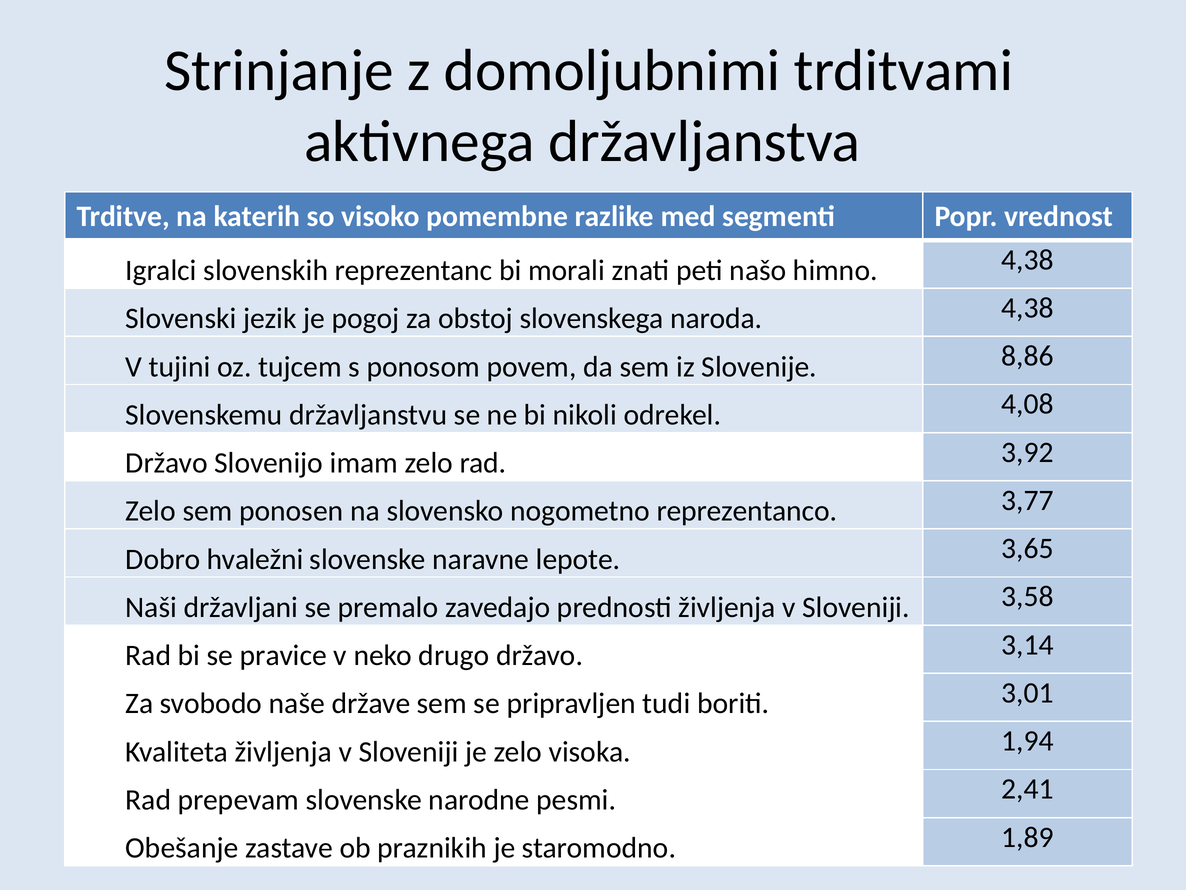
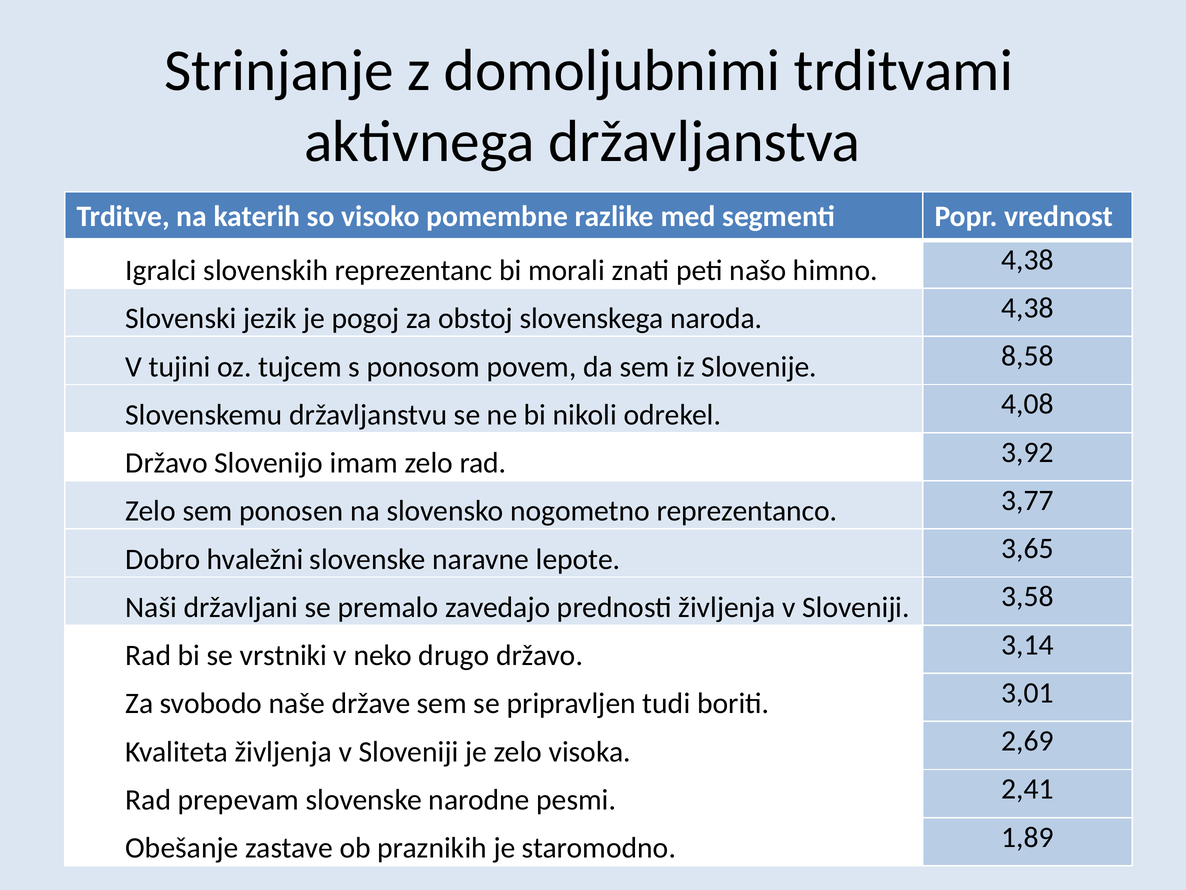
8,86: 8,86 -> 8,58 (1027, 356)
pravice: pravice -> vrstniki (283, 655)
1,94: 1,94 -> 2,69 (1027, 741)
